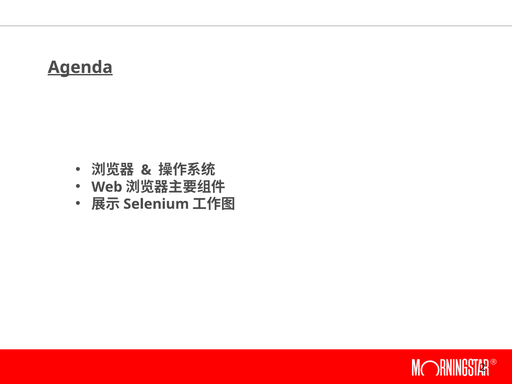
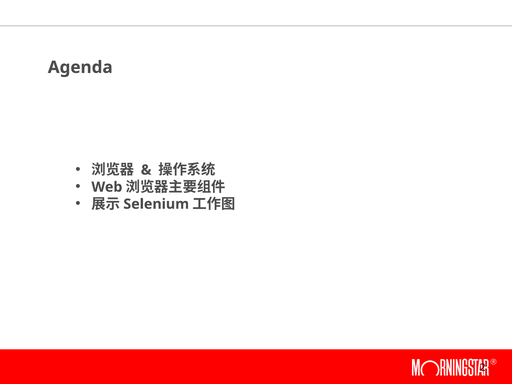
Agenda underline: present -> none (80, 67)
